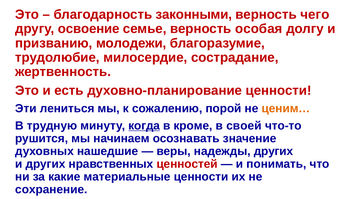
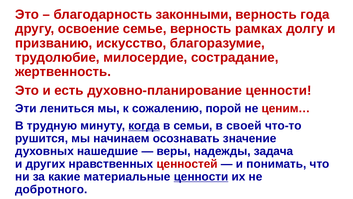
чего: чего -> года (315, 14)
особая: особая -> рамках (259, 29)
молодежи: молодежи -> искусство (131, 43)
ценим… colour: orange -> red (286, 108)
кроме: кроме -> семьи (193, 125)
надежды других: других -> задача (273, 151)
ценности underline: none -> present (201, 176)
сохранение: сохранение -> добротного (51, 189)
